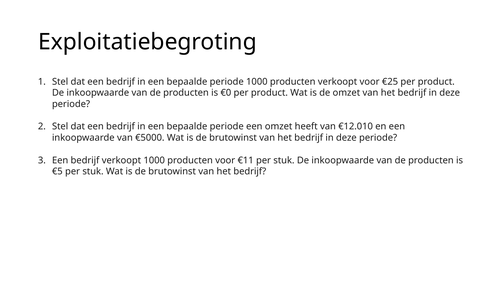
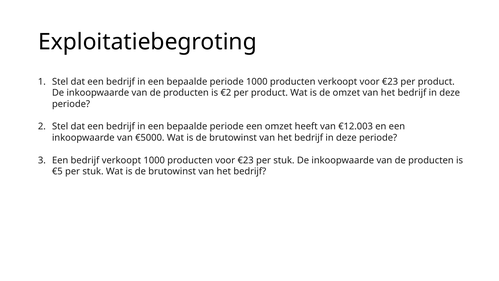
verkoopt voor €25: €25 -> €23 (390, 81)
€0: €0 -> €2 (226, 93)
€12.010: €12.010 -> €12.003 (356, 126)
producten voor €11: €11 -> €23 (246, 160)
